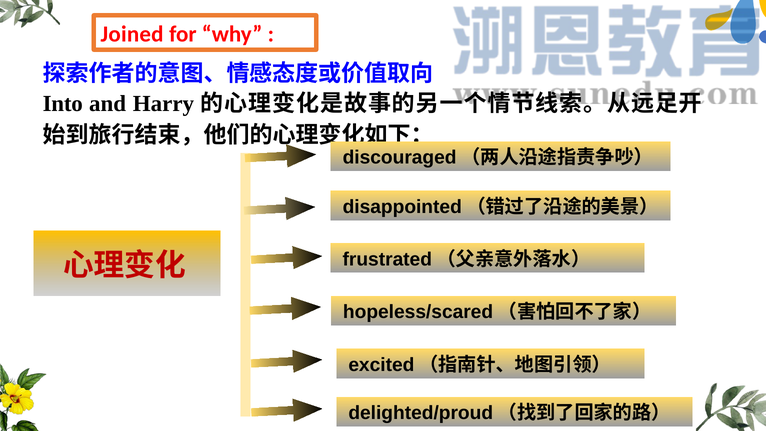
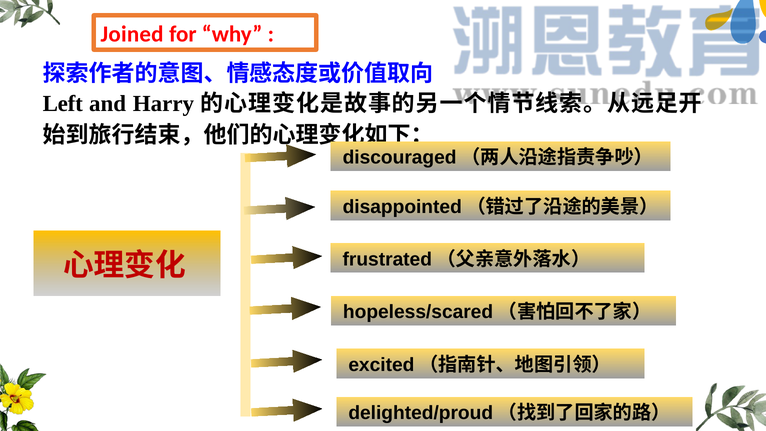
Into: Into -> Left (63, 104)
